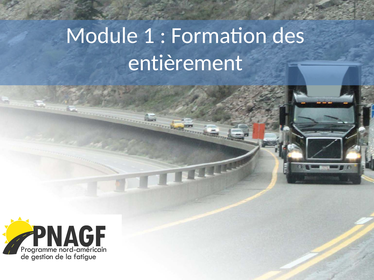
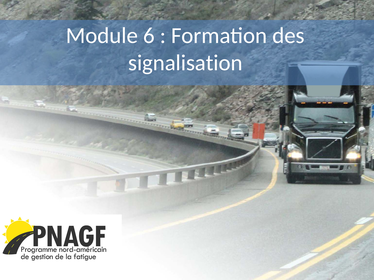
1: 1 -> 6 (149, 36)
entièrement: entièrement -> signalisation (185, 63)
